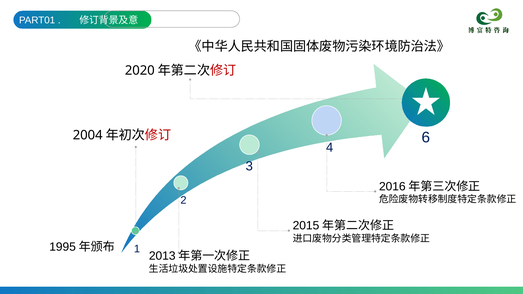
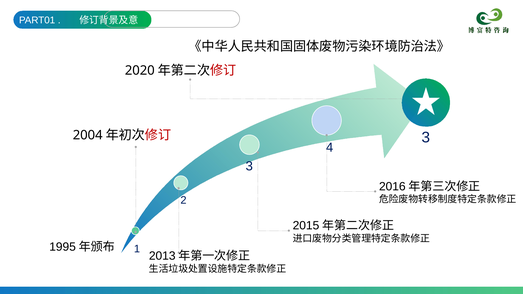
6: 6 -> 3 (426, 138)
